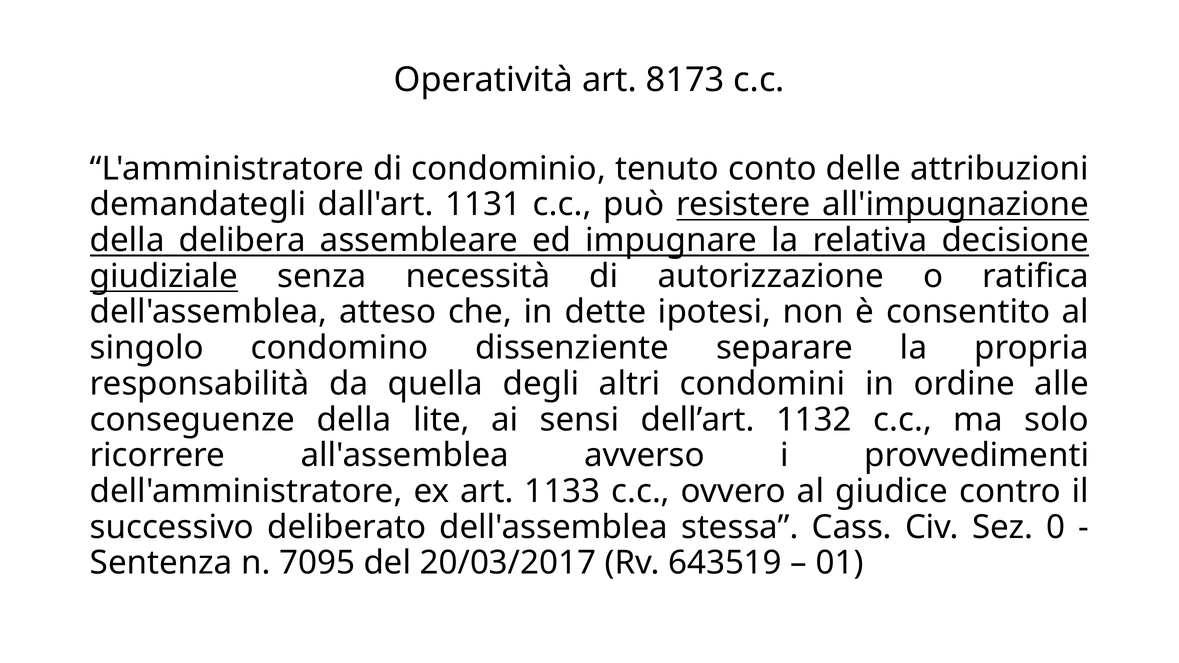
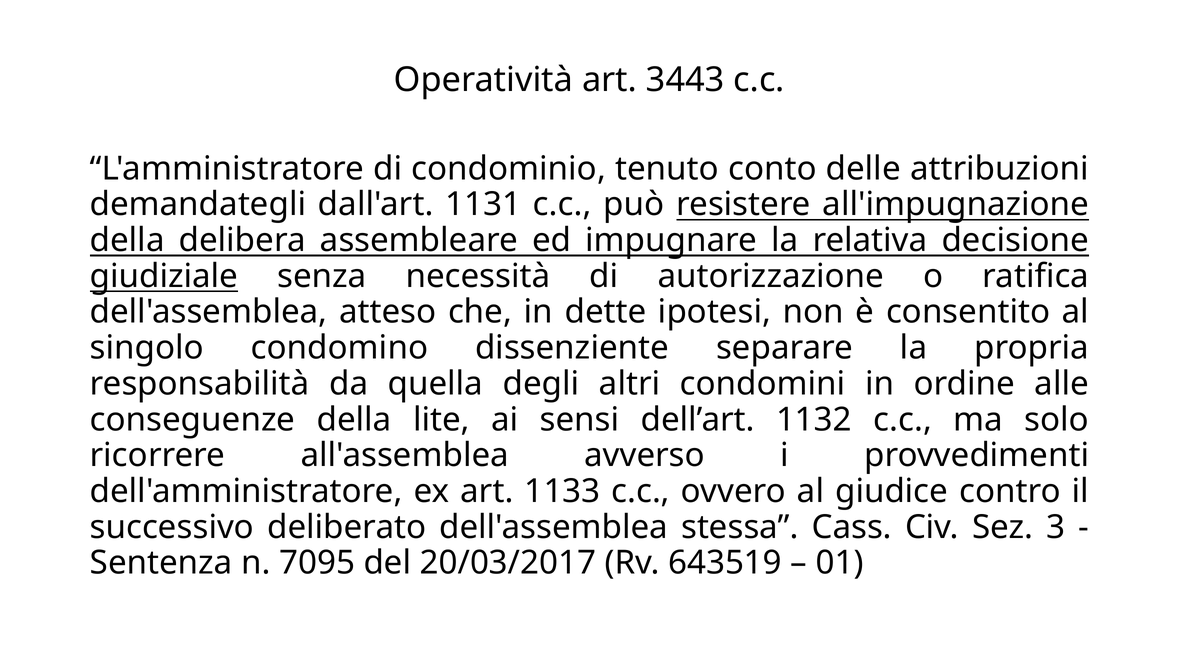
8173: 8173 -> 3443 (685, 80)
0: 0 -> 3 (1056, 527)
